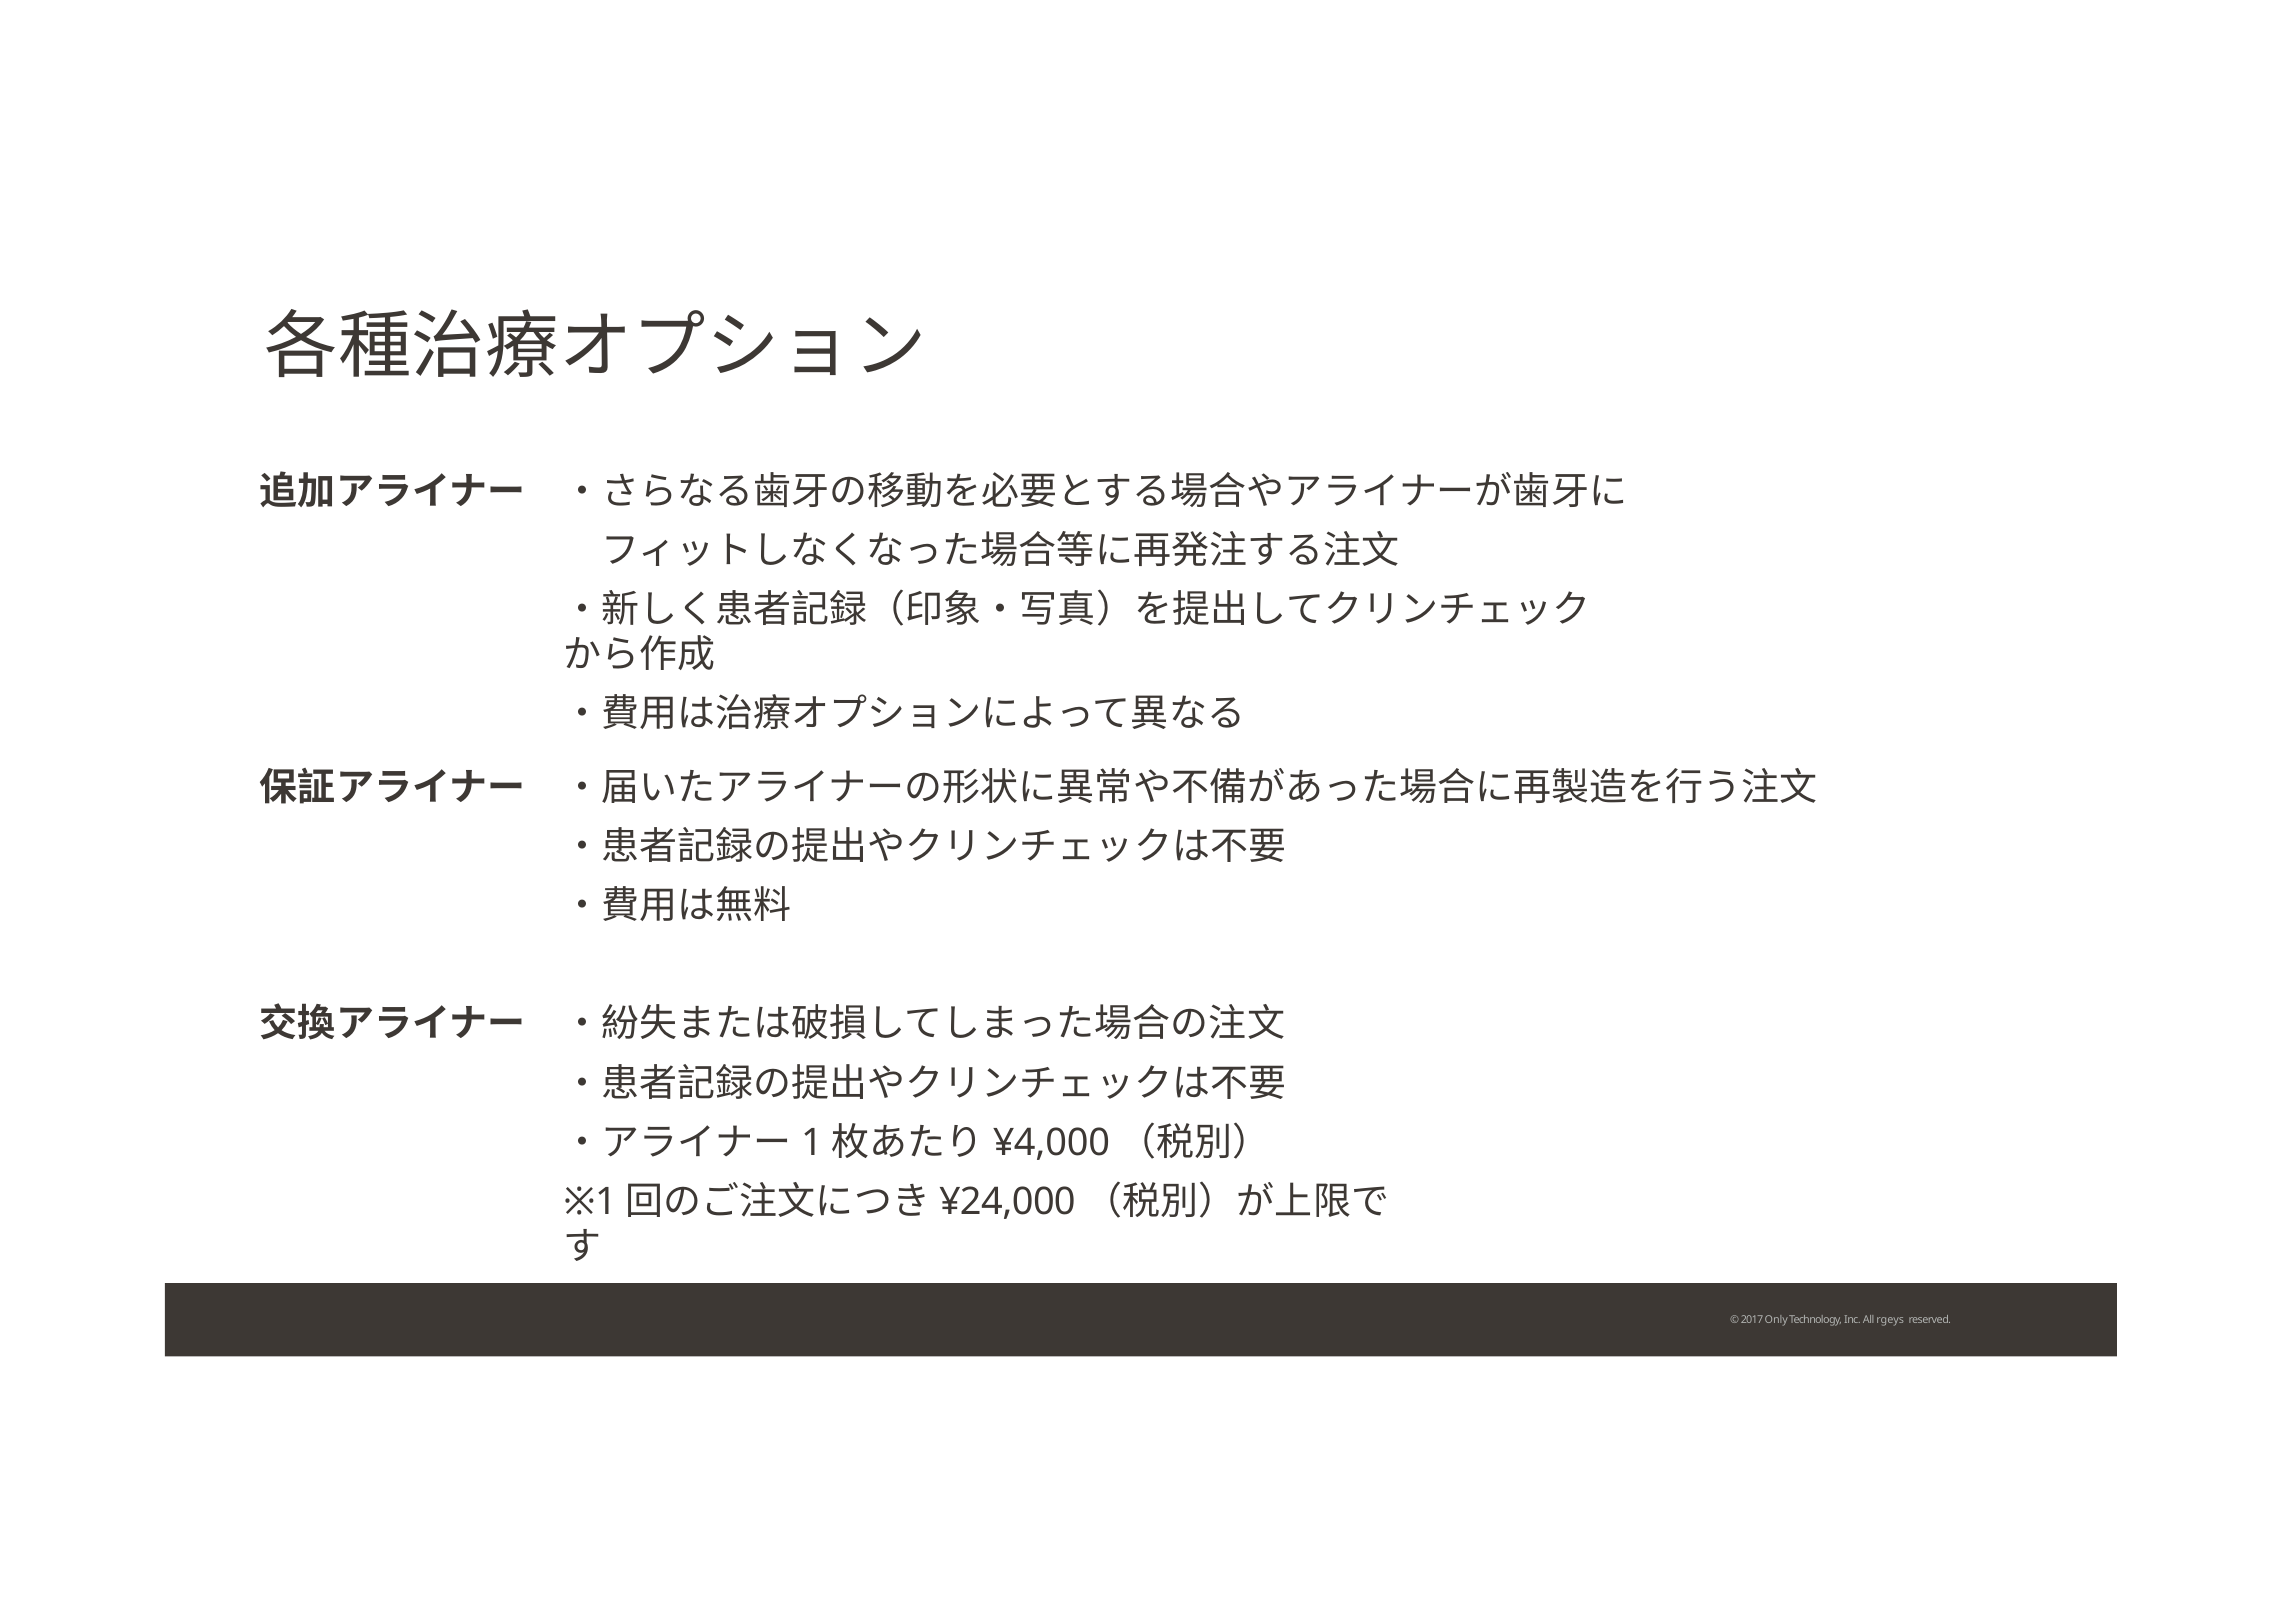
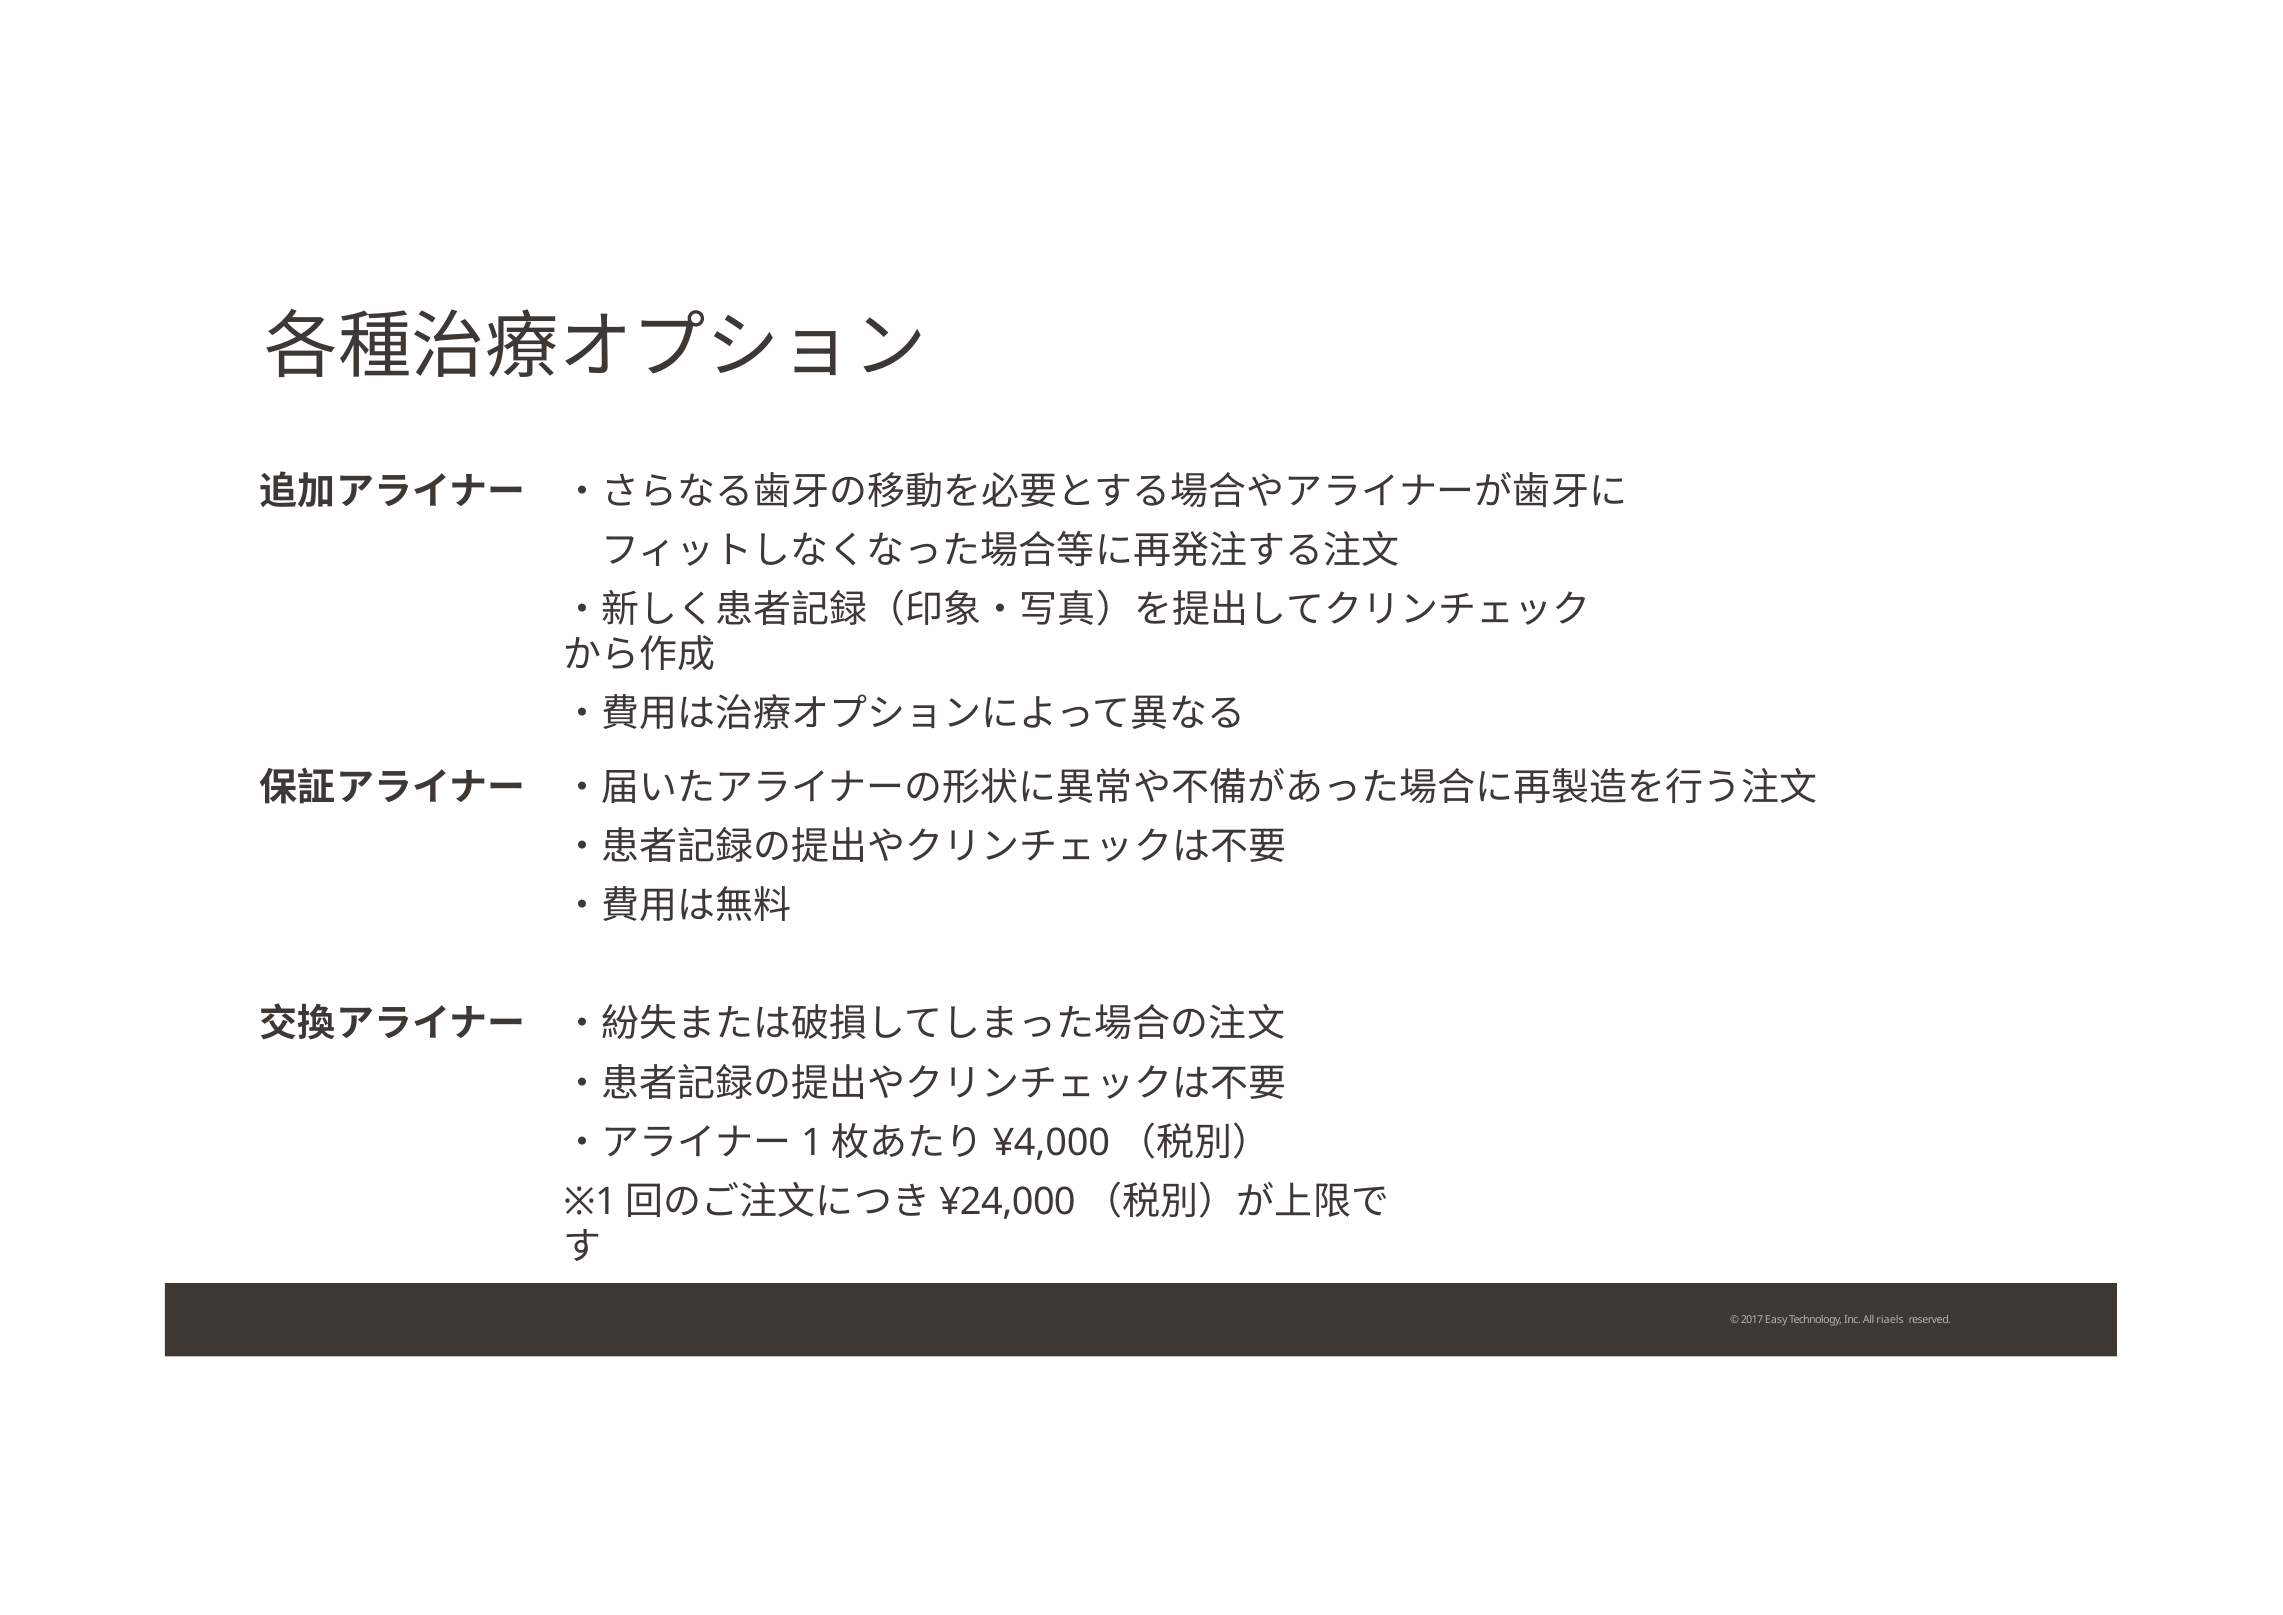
Only: Only -> Easy (1776, 1320)
rgeys: rgeys -> riaels (1890, 1320)
